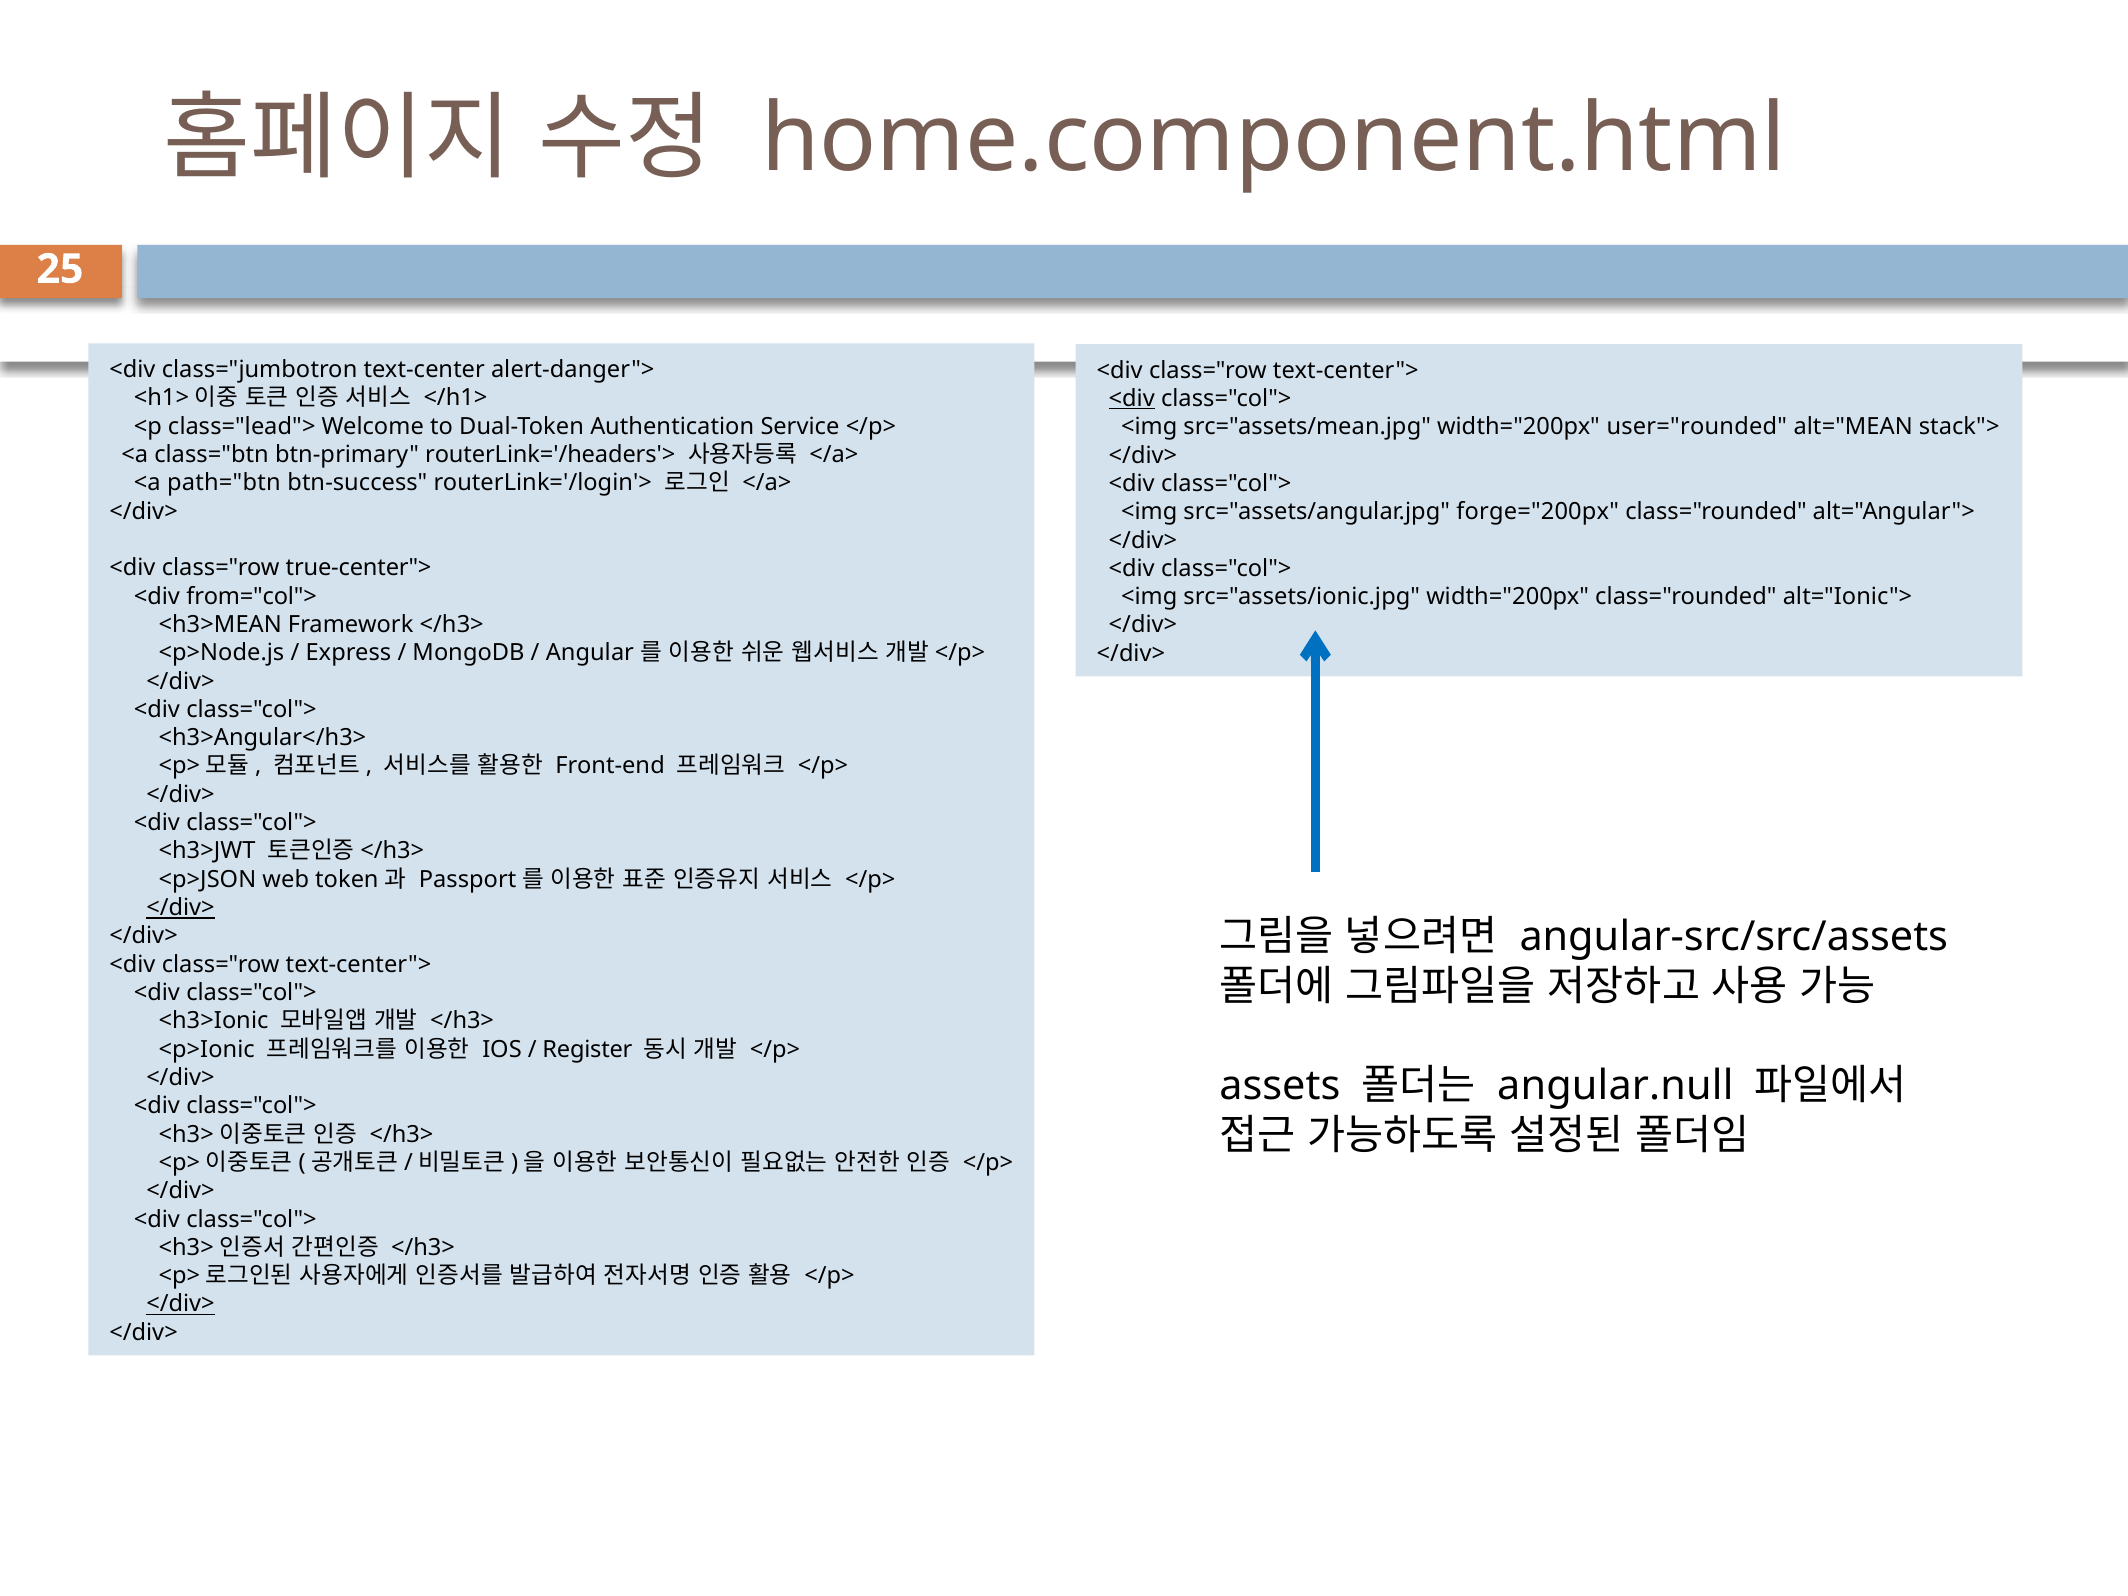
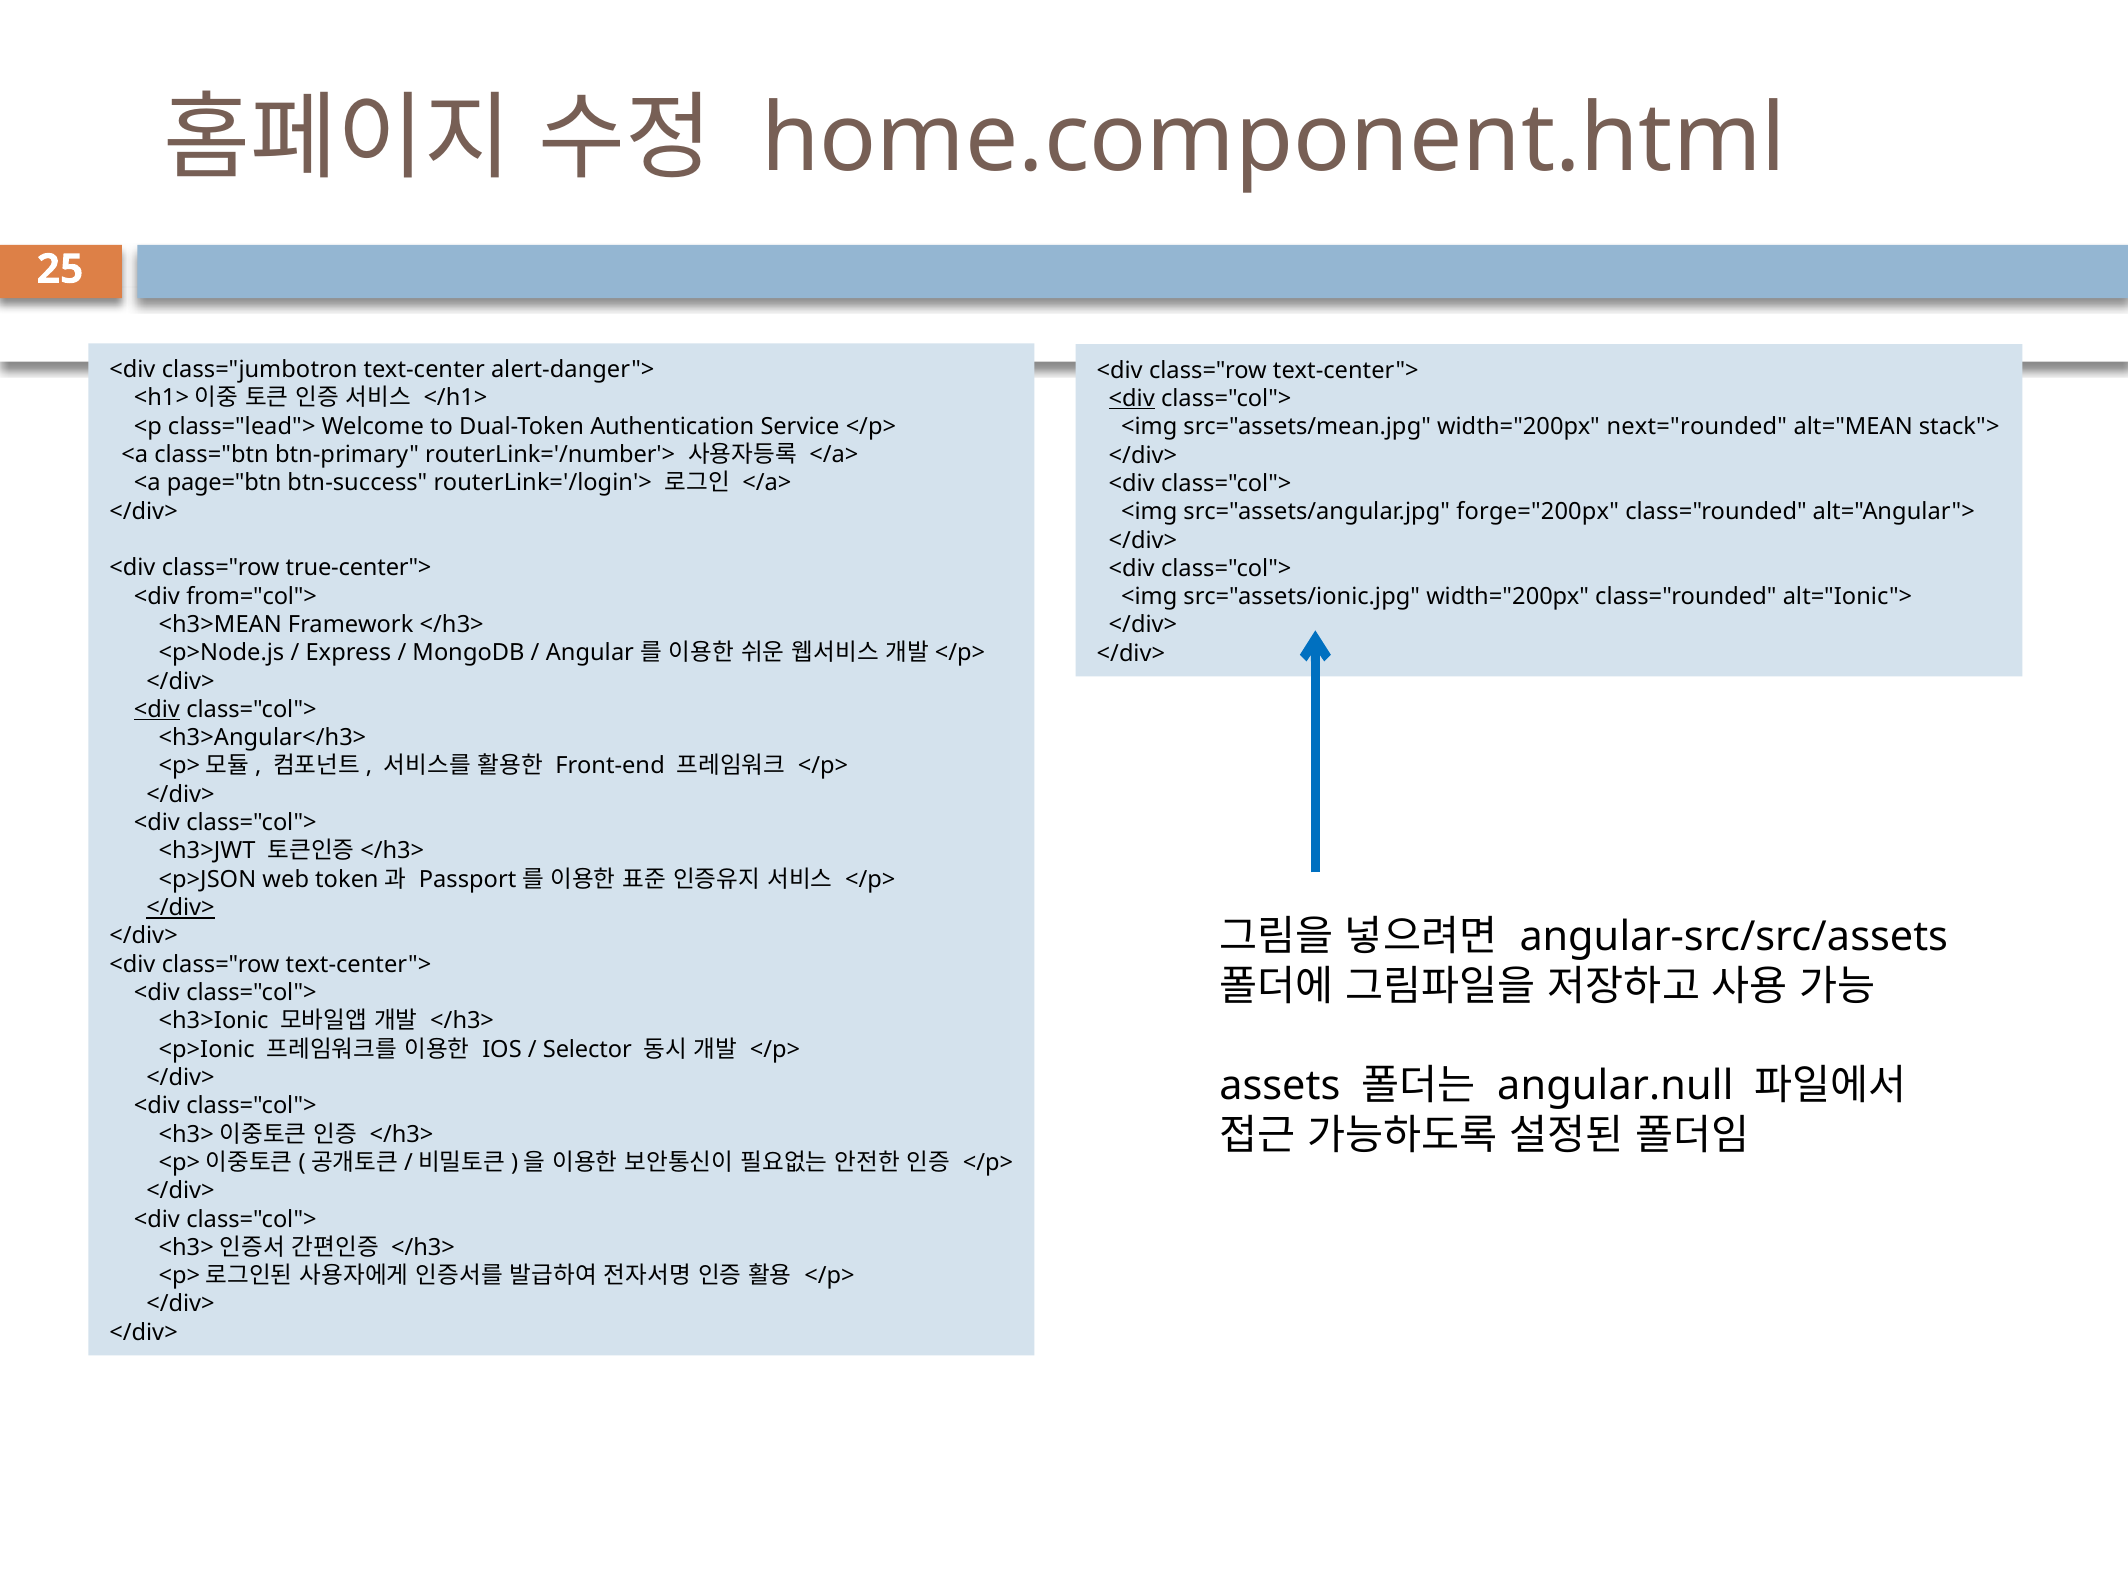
user="rounded: user="rounded -> next="rounded (1697, 427)
routerLink='/headers'>: routerLink='/headers'> -> routerLink='/number'> (550, 455)
path="btn: path="btn -> page="btn (224, 483)
<div underline: none -> present (157, 710)
Register: Register -> Selector (587, 1049)
</div> underline: present -> none (180, 1304)
